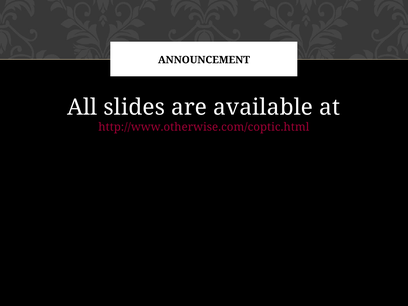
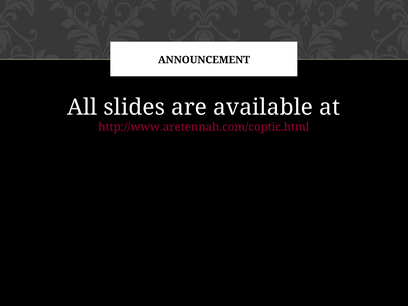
http://www.otherwise.com/coptic.html: http://www.otherwise.com/coptic.html -> http://www.aretennah.com/coptic.html (204, 127)
